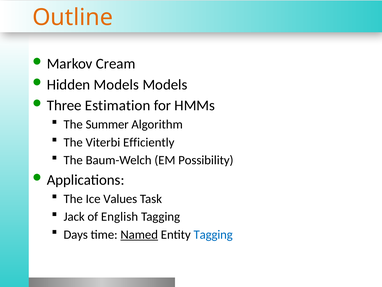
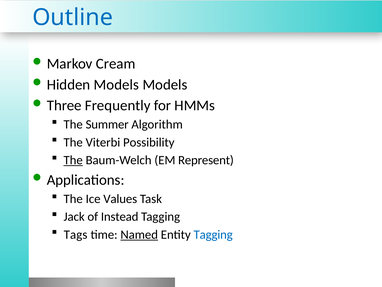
Outline colour: orange -> blue (73, 17)
Estimation: Estimation -> Frequently (118, 105)
Efficiently: Efficiently -> Possibility (149, 142)
The underline: none -> present (73, 160)
Possibility: Possibility -> Represent (206, 160)
English: English -> Instead (120, 216)
Days: Days -> Tags (76, 234)
